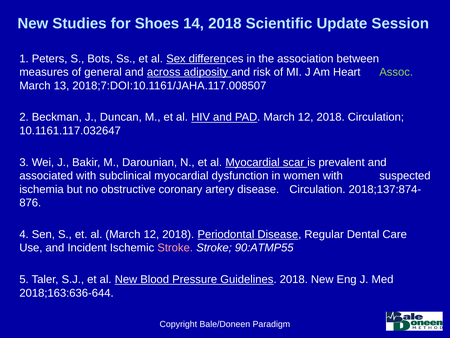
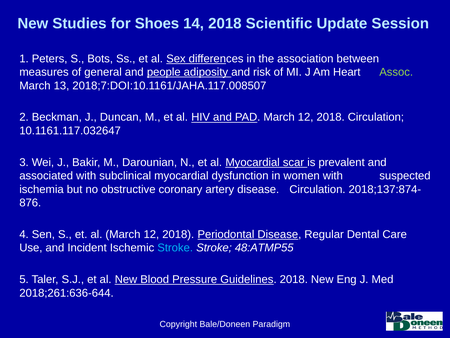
across: across -> people (164, 72)
Stroke colour: pink -> light blue (175, 248)
90:ATMP55: 90:ATMP55 -> 48:ATMP55 (264, 248)
2018;163:636-644: 2018;163:636-644 -> 2018;261:636-644 (67, 293)
